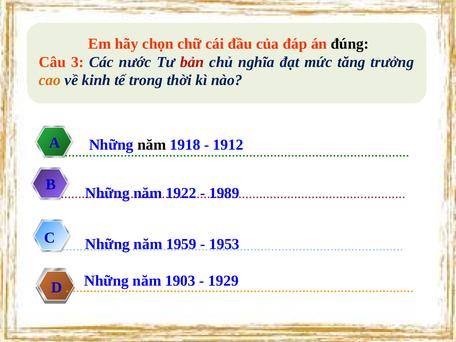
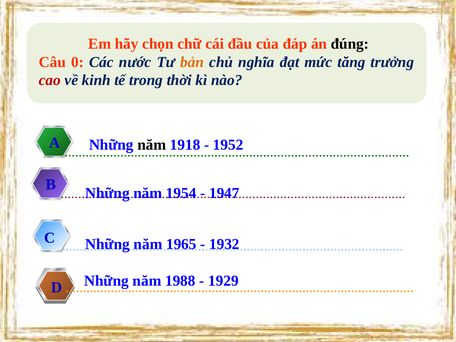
3: 3 -> 0 (78, 62)
bản colour: red -> orange (192, 62)
cao colour: orange -> red (50, 80)
1912: 1912 -> 1952 (228, 145)
1922: 1922 -> 1954 (181, 193)
1989: 1989 -> 1947 (224, 193)
1959: 1959 -> 1965 (181, 244)
1953: 1953 -> 1932 (224, 244)
1903: 1903 -> 1988 (180, 281)
